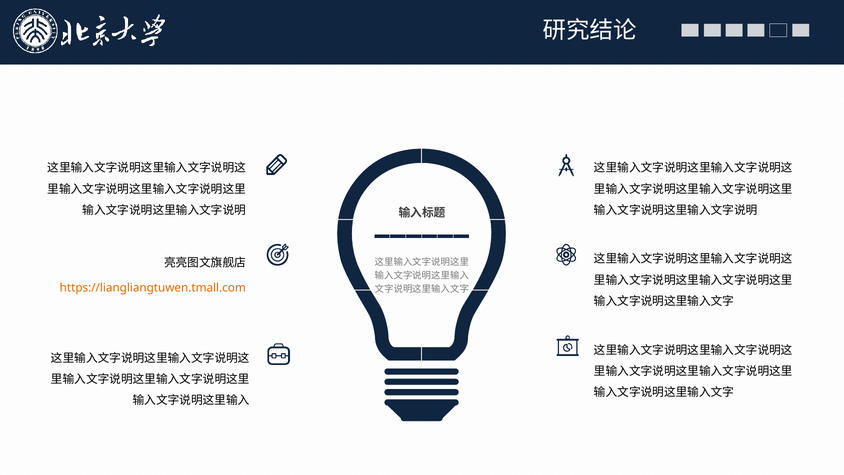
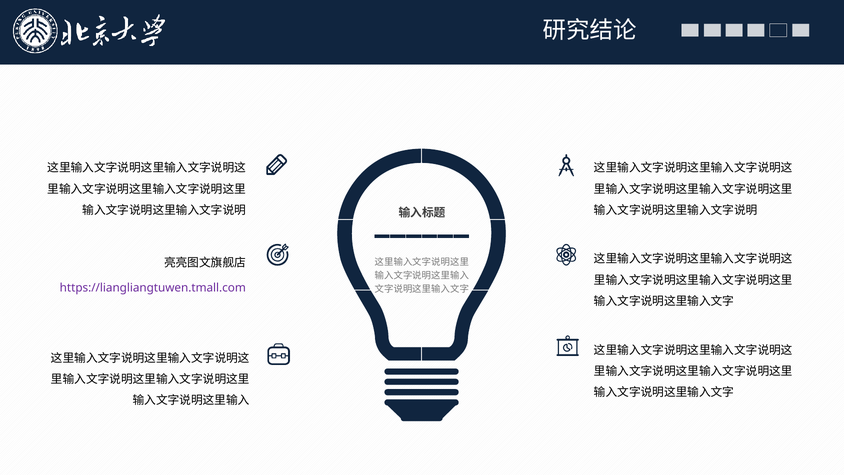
https://liangliangtuwen.tmall.com colour: orange -> purple (153, 288)
